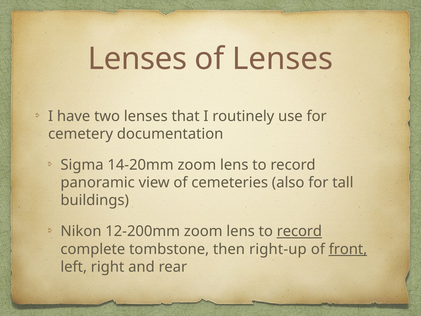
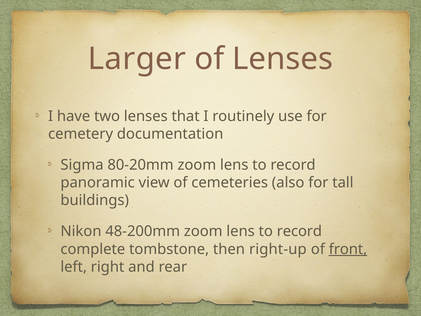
Lenses: Lenses -> Larger (137, 59)
14-20mm: 14-20mm -> 80-20mm (141, 165)
12-200mm: 12-200mm -> 48-200mm (143, 231)
record underline: present -> none (299, 231)
